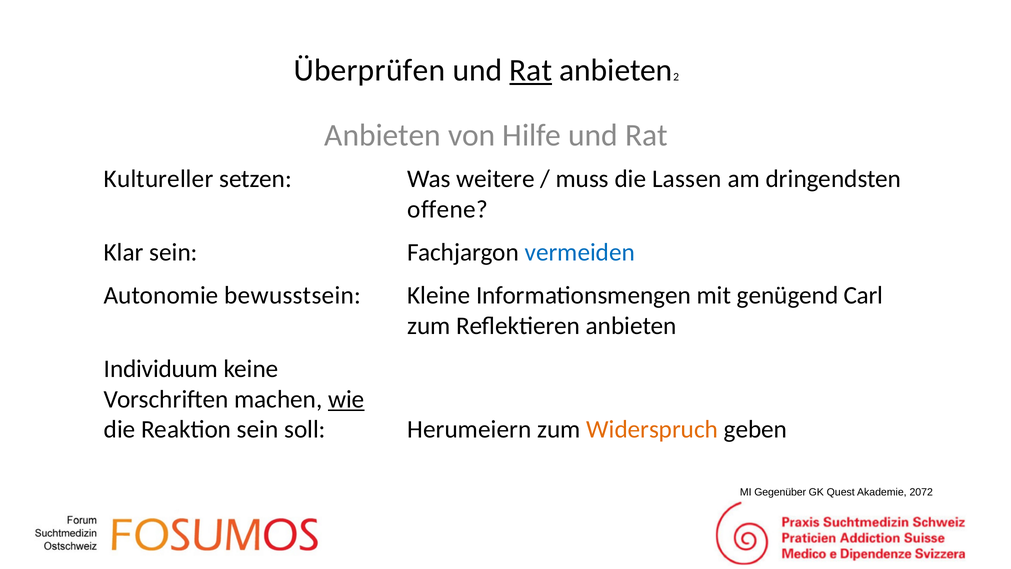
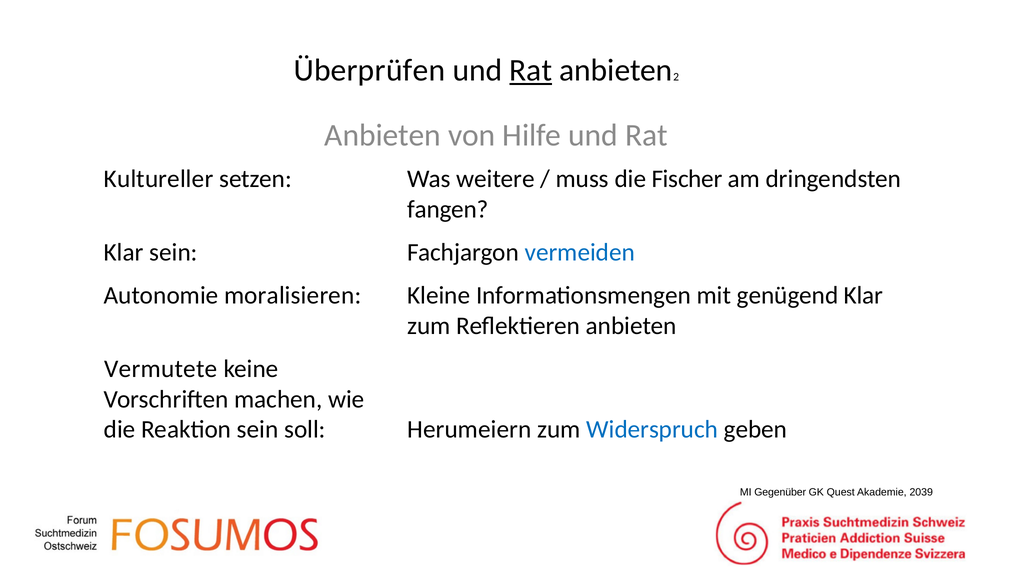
Lassen: Lassen -> Fischer (687, 179)
offene: offene -> fangen (448, 209)
bewusstsein: bewusstsein -> moralisieren (293, 295)
genügend Carl: Carl -> Klar (863, 295)
Individuum: Individuum -> Vermutete (161, 369)
wie underline: present -> none (346, 399)
Widerspruch colour: orange -> blue (652, 429)
2072: 2072 -> 2039 (921, 492)
